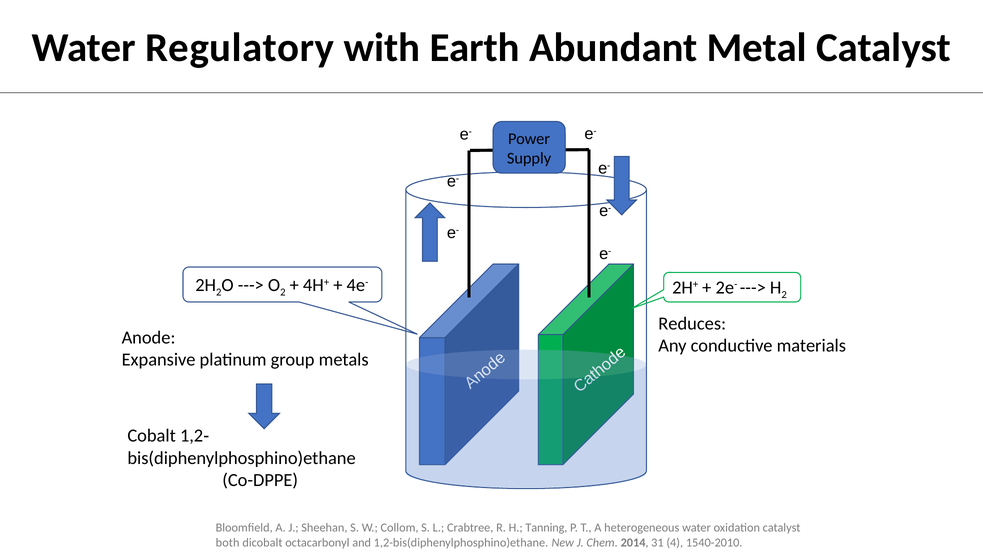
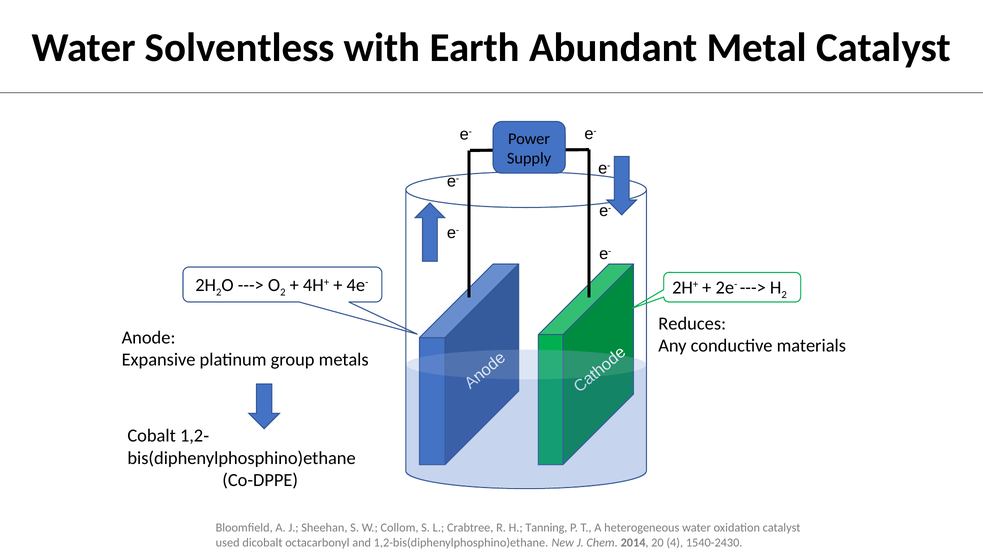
Regulatory: Regulatory -> Solventless (240, 48)
both: both -> used (228, 542)
31: 31 -> 20 (657, 542)
1540-2010: 1540-2010 -> 1540-2430 (714, 542)
